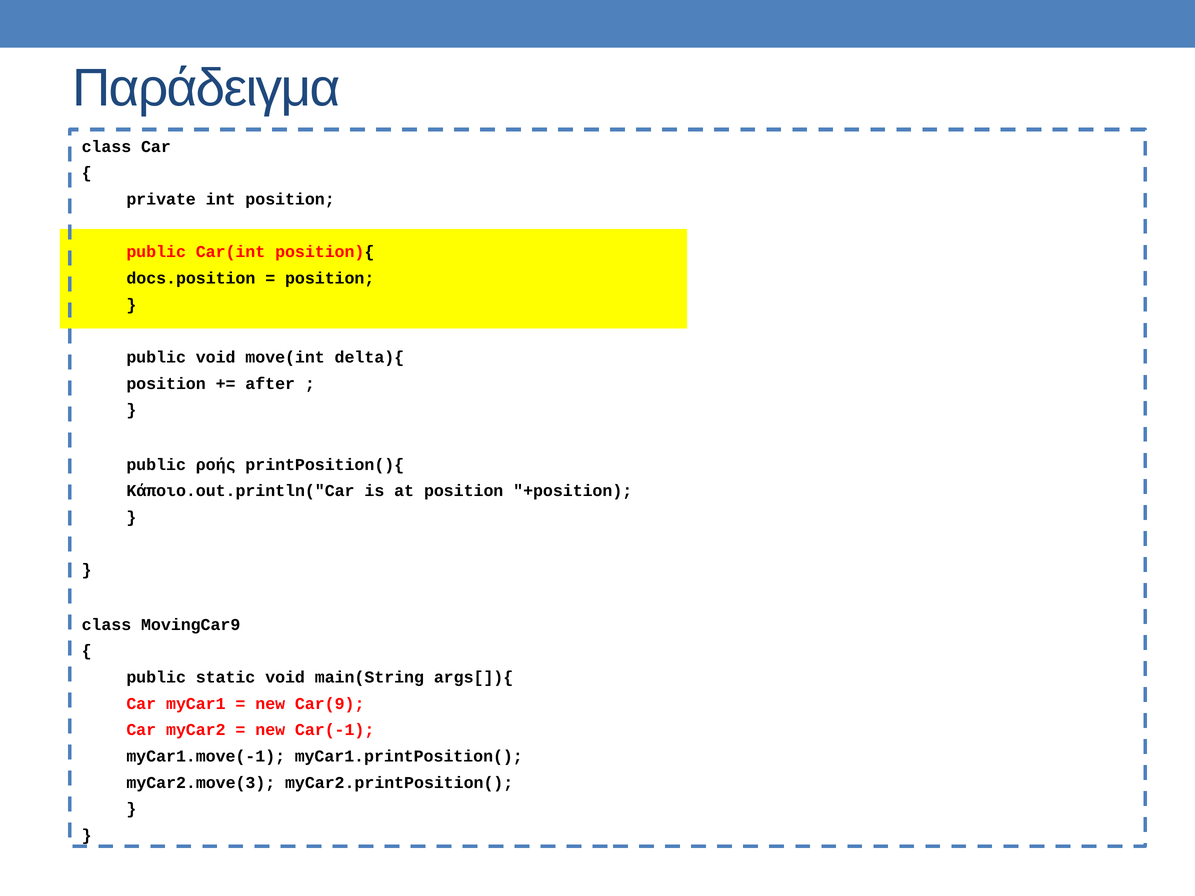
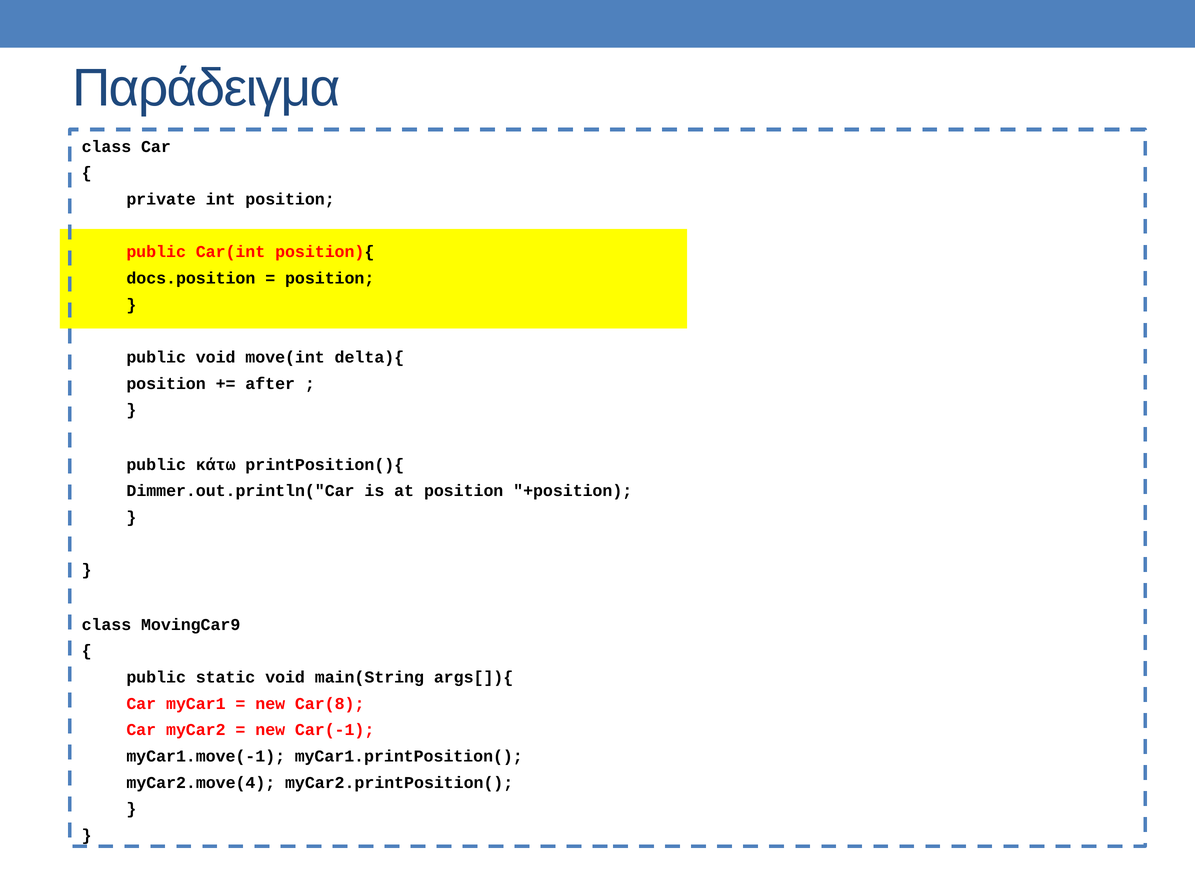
ροής: ροής -> κάτω (216, 465)
Κάποιο.out.println("Car: Κάποιο.out.println("Car -> Dimmer.out.println("Car (241, 491)
Car(9: Car(9 -> Car(8 (330, 704)
myCar2.move(3: myCar2.move(3 -> myCar2.move(4 (201, 783)
